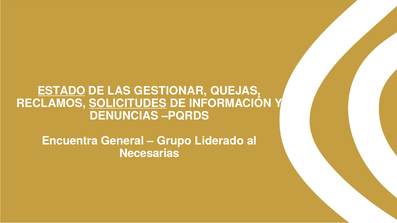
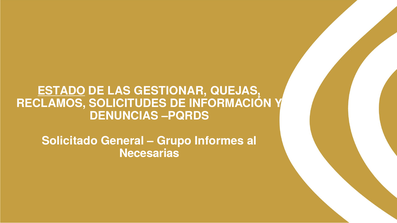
SOLICITUDES underline: present -> none (128, 103)
Encuentra: Encuentra -> Solicitado (70, 141)
Liderado: Liderado -> Informes (219, 141)
